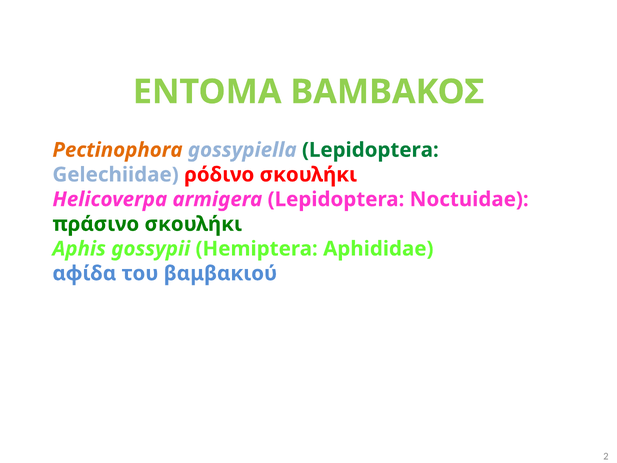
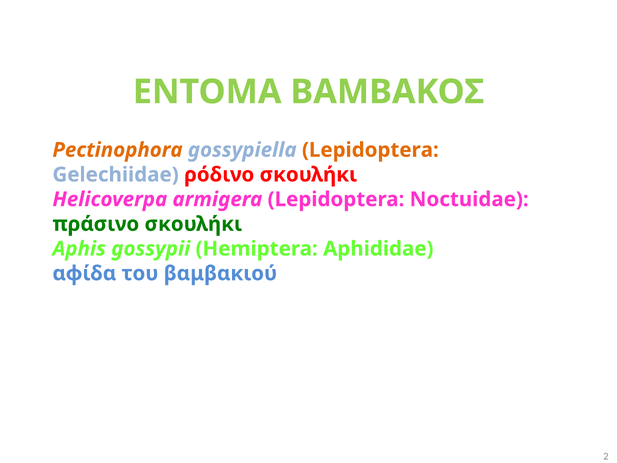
Lepidoptera colour: green -> orange (370, 150)
